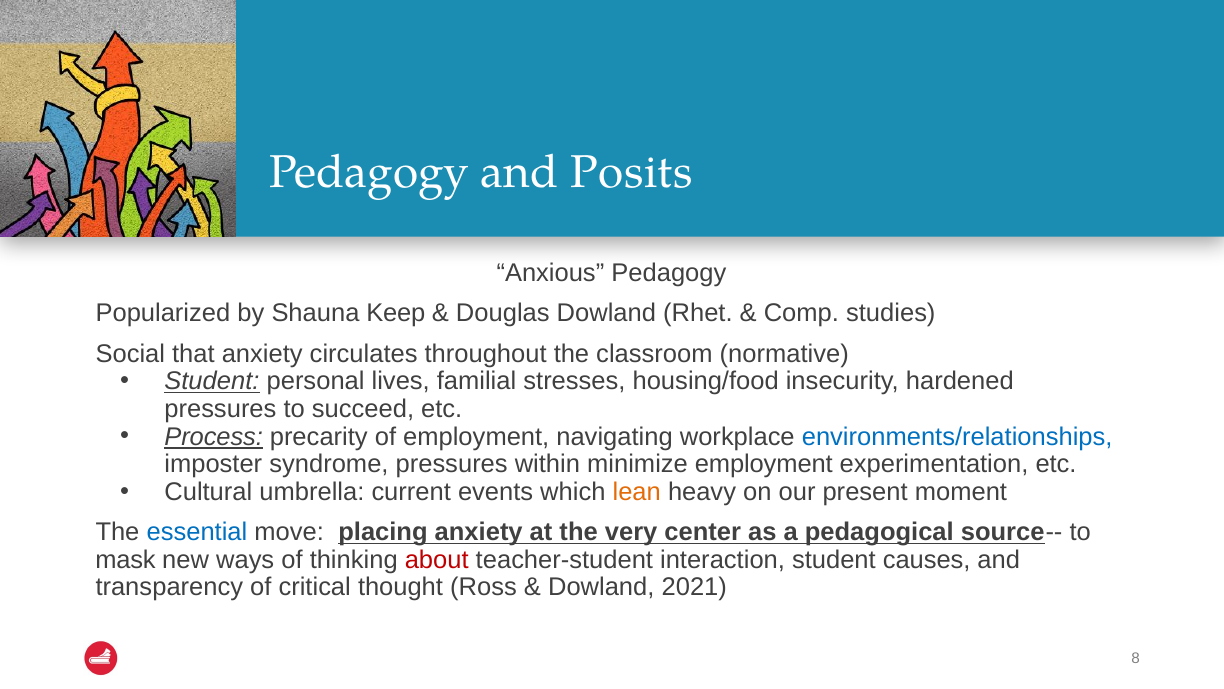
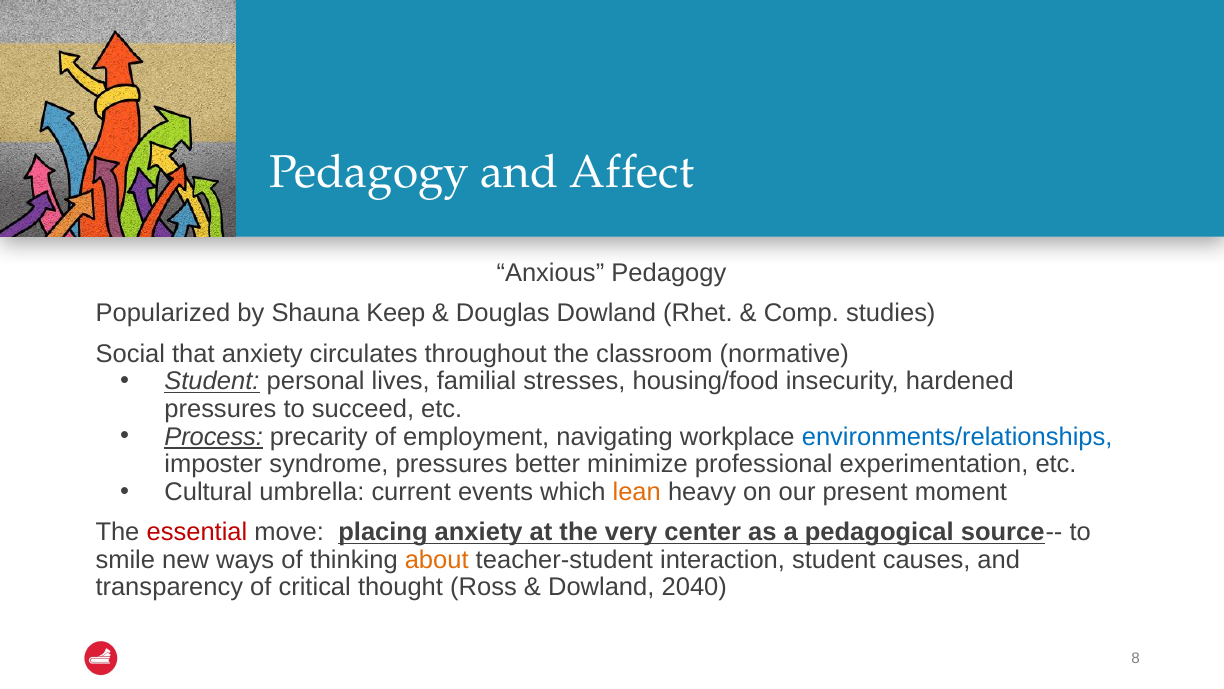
Posits: Posits -> Affect (632, 172)
within: within -> better (547, 464)
minimize employment: employment -> professional (764, 464)
essential colour: blue -> red (197, 532)
mask: mask -> smile (125, 559)
about colour: red -> orange (437, 559)
2021: 2021 -> 2040 (694, 587)
